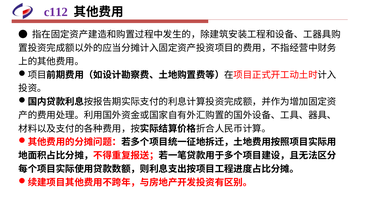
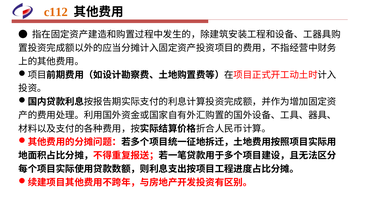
c112 colour: purple -> orange (56, 12)
